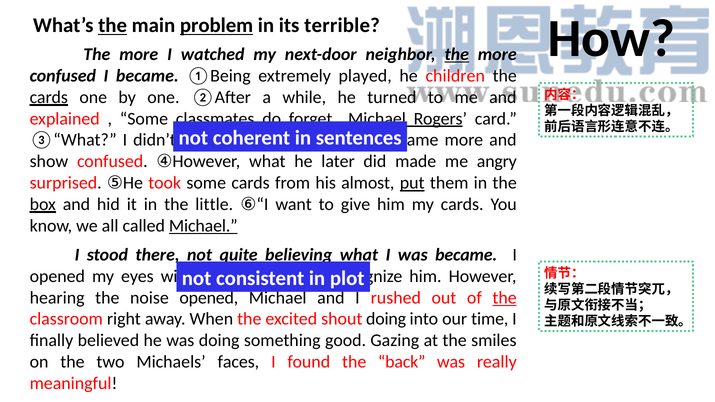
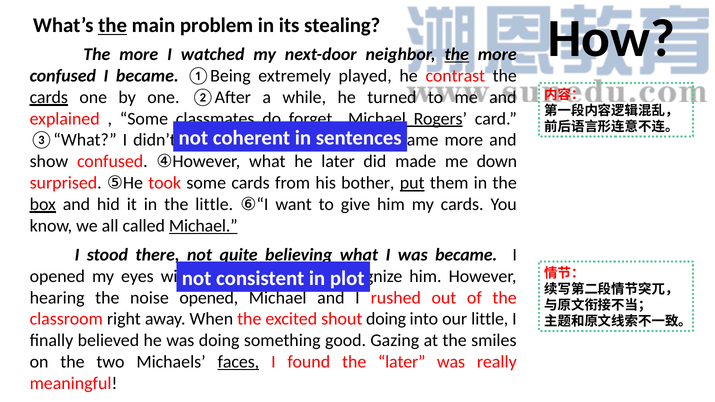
problem underline: present -> none (217, 26)
terrible: terrible -> stealing (342, 26)
children: children -> contrast (455, 76)
angry: angry -> down (497, 162)
almost: almost -> bother (368, 183)
the underline: present -> none (505, 298)
our time: time -> little (490, 319)
faces underline: none -> present (238, 362)
the back: back -> later (402, 362)
